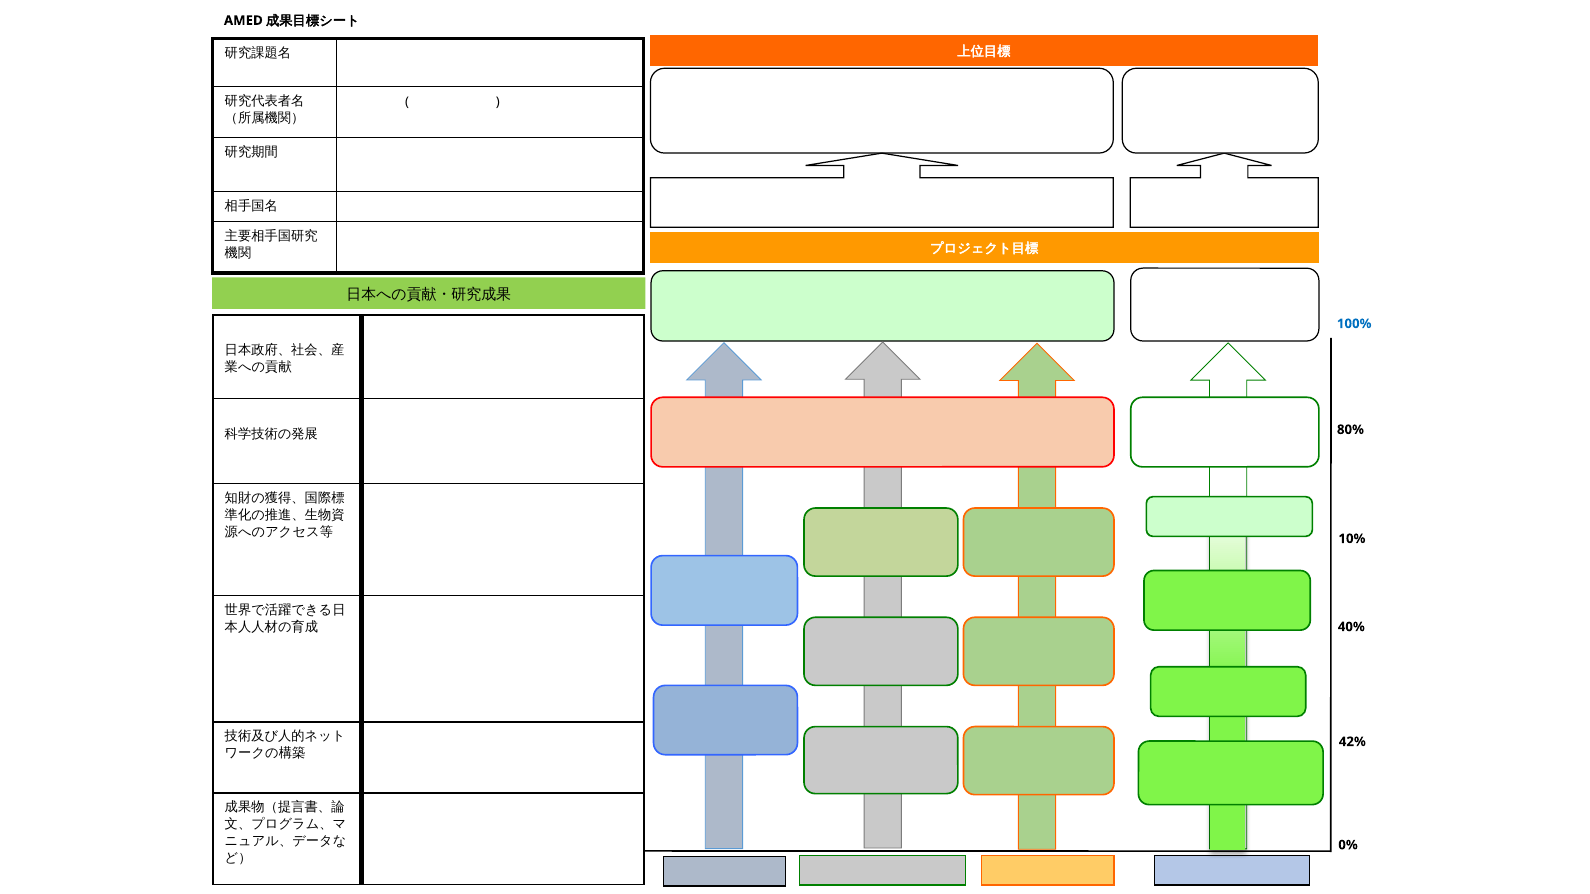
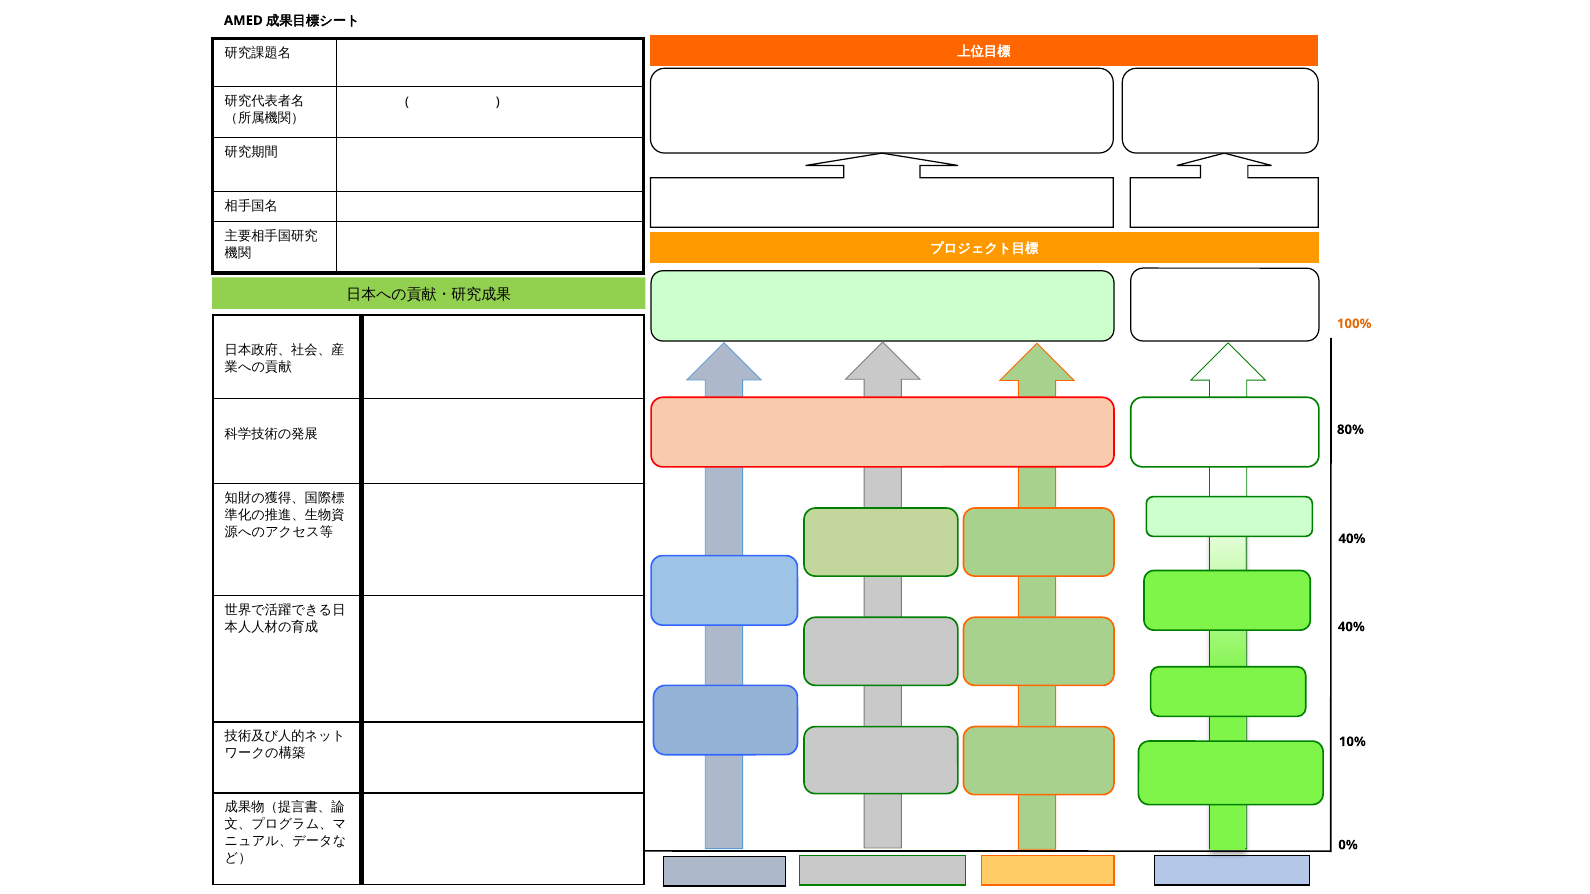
100% colour: blue -> orange (1354, 324)
10%: 10% -> 40% (1352, 539)
42%: 42% -> 10% (1352, 742)
